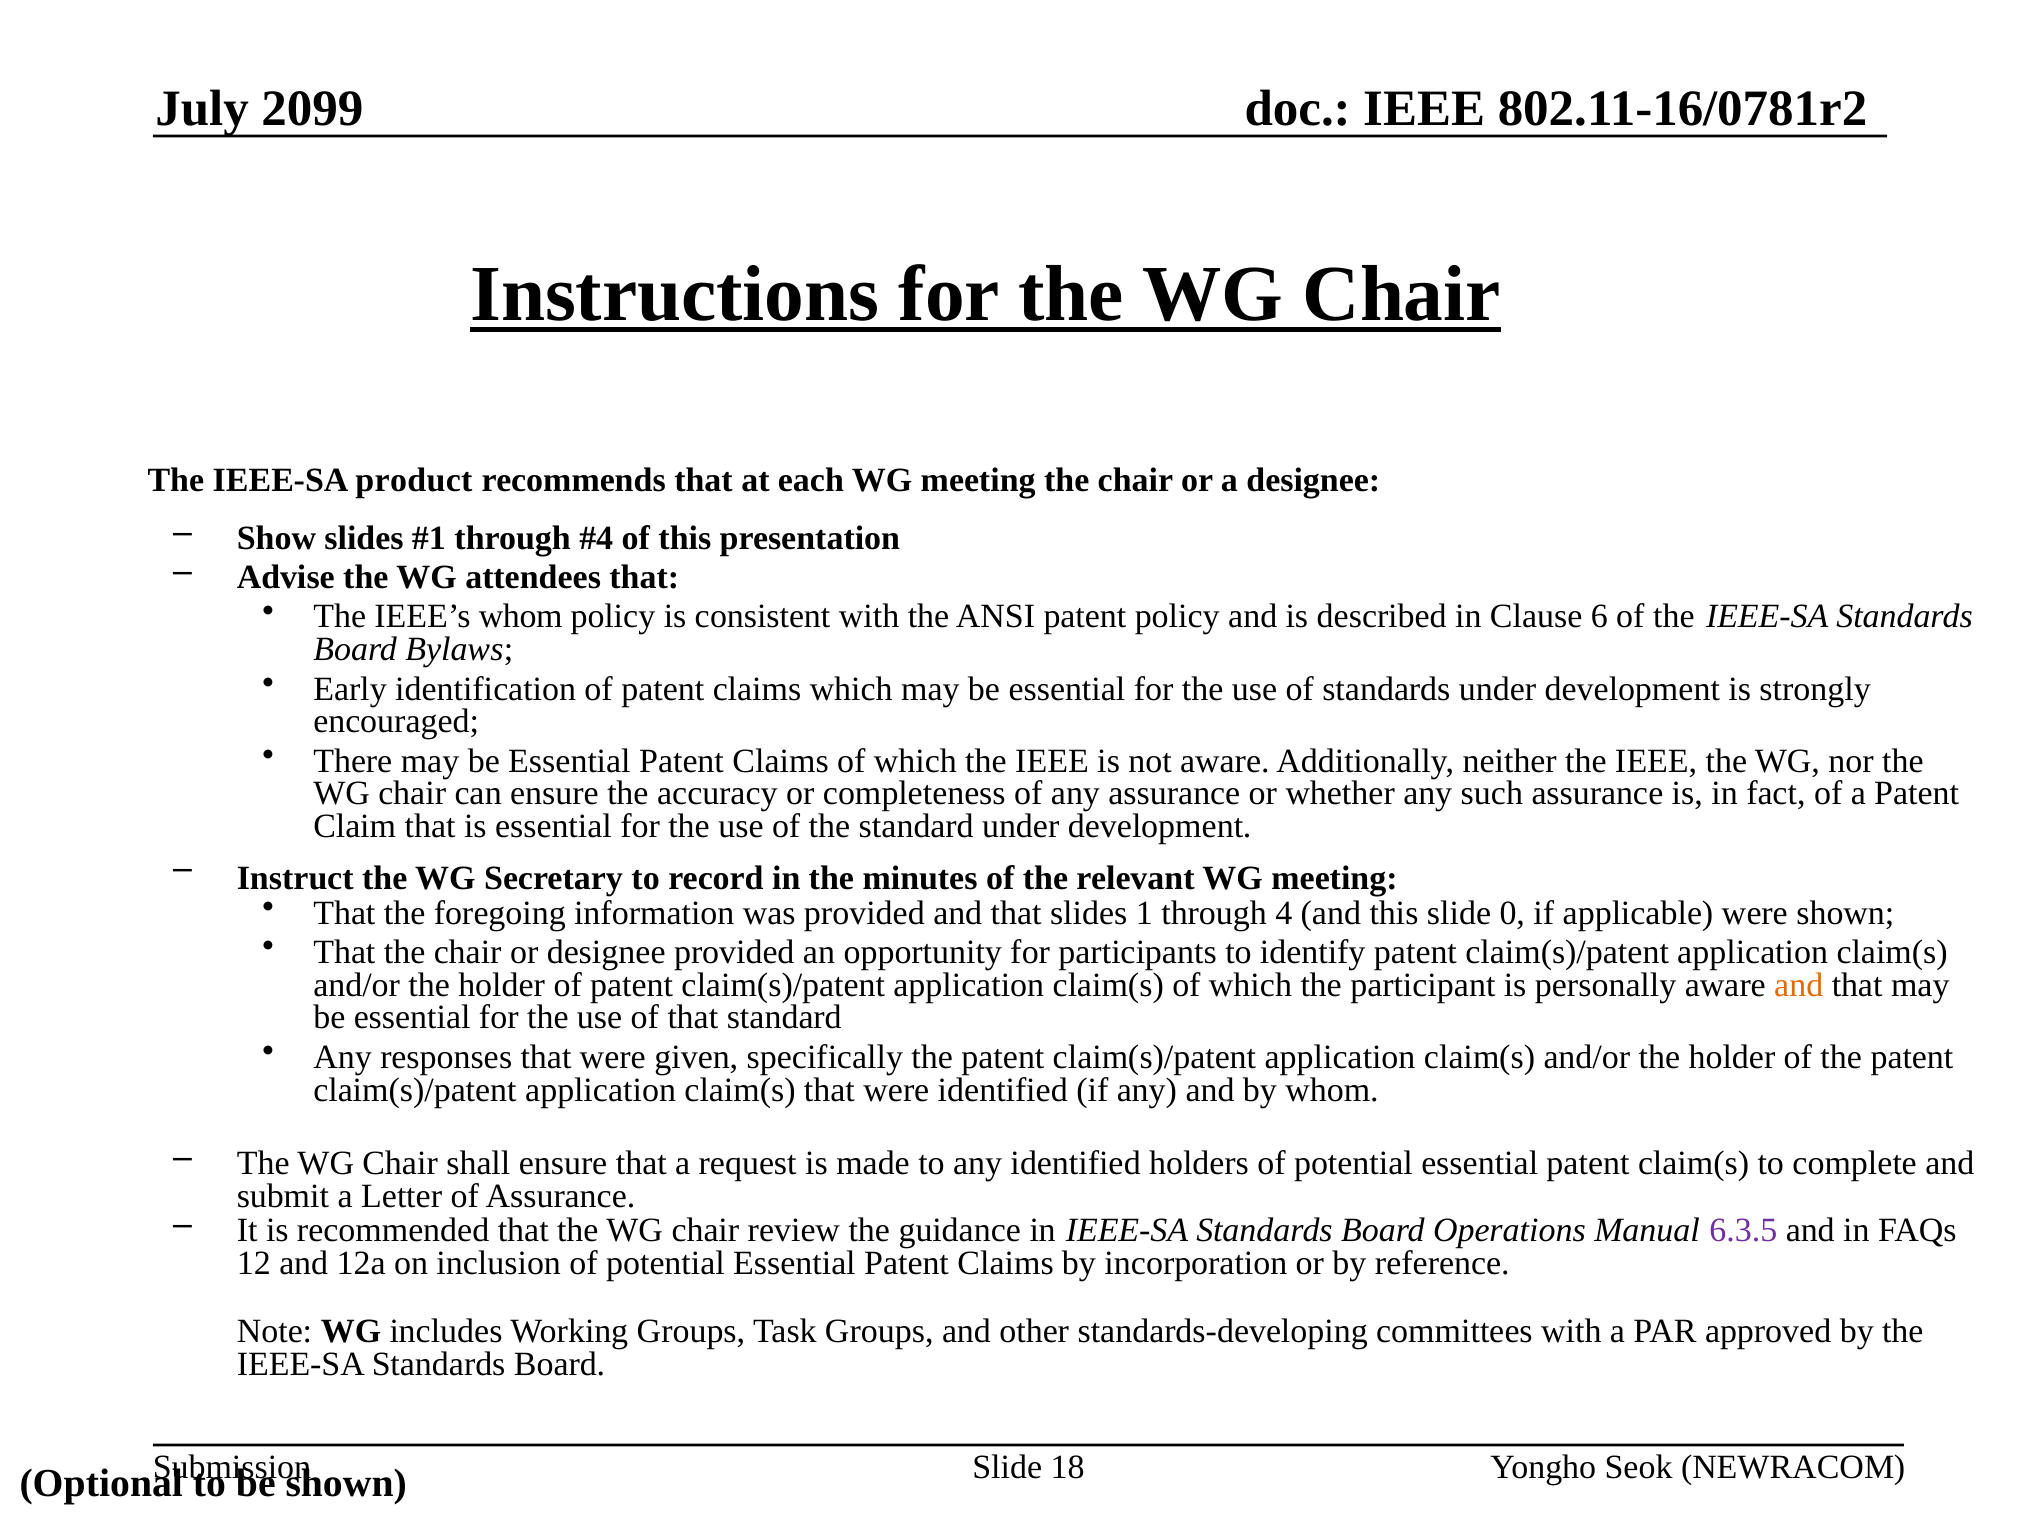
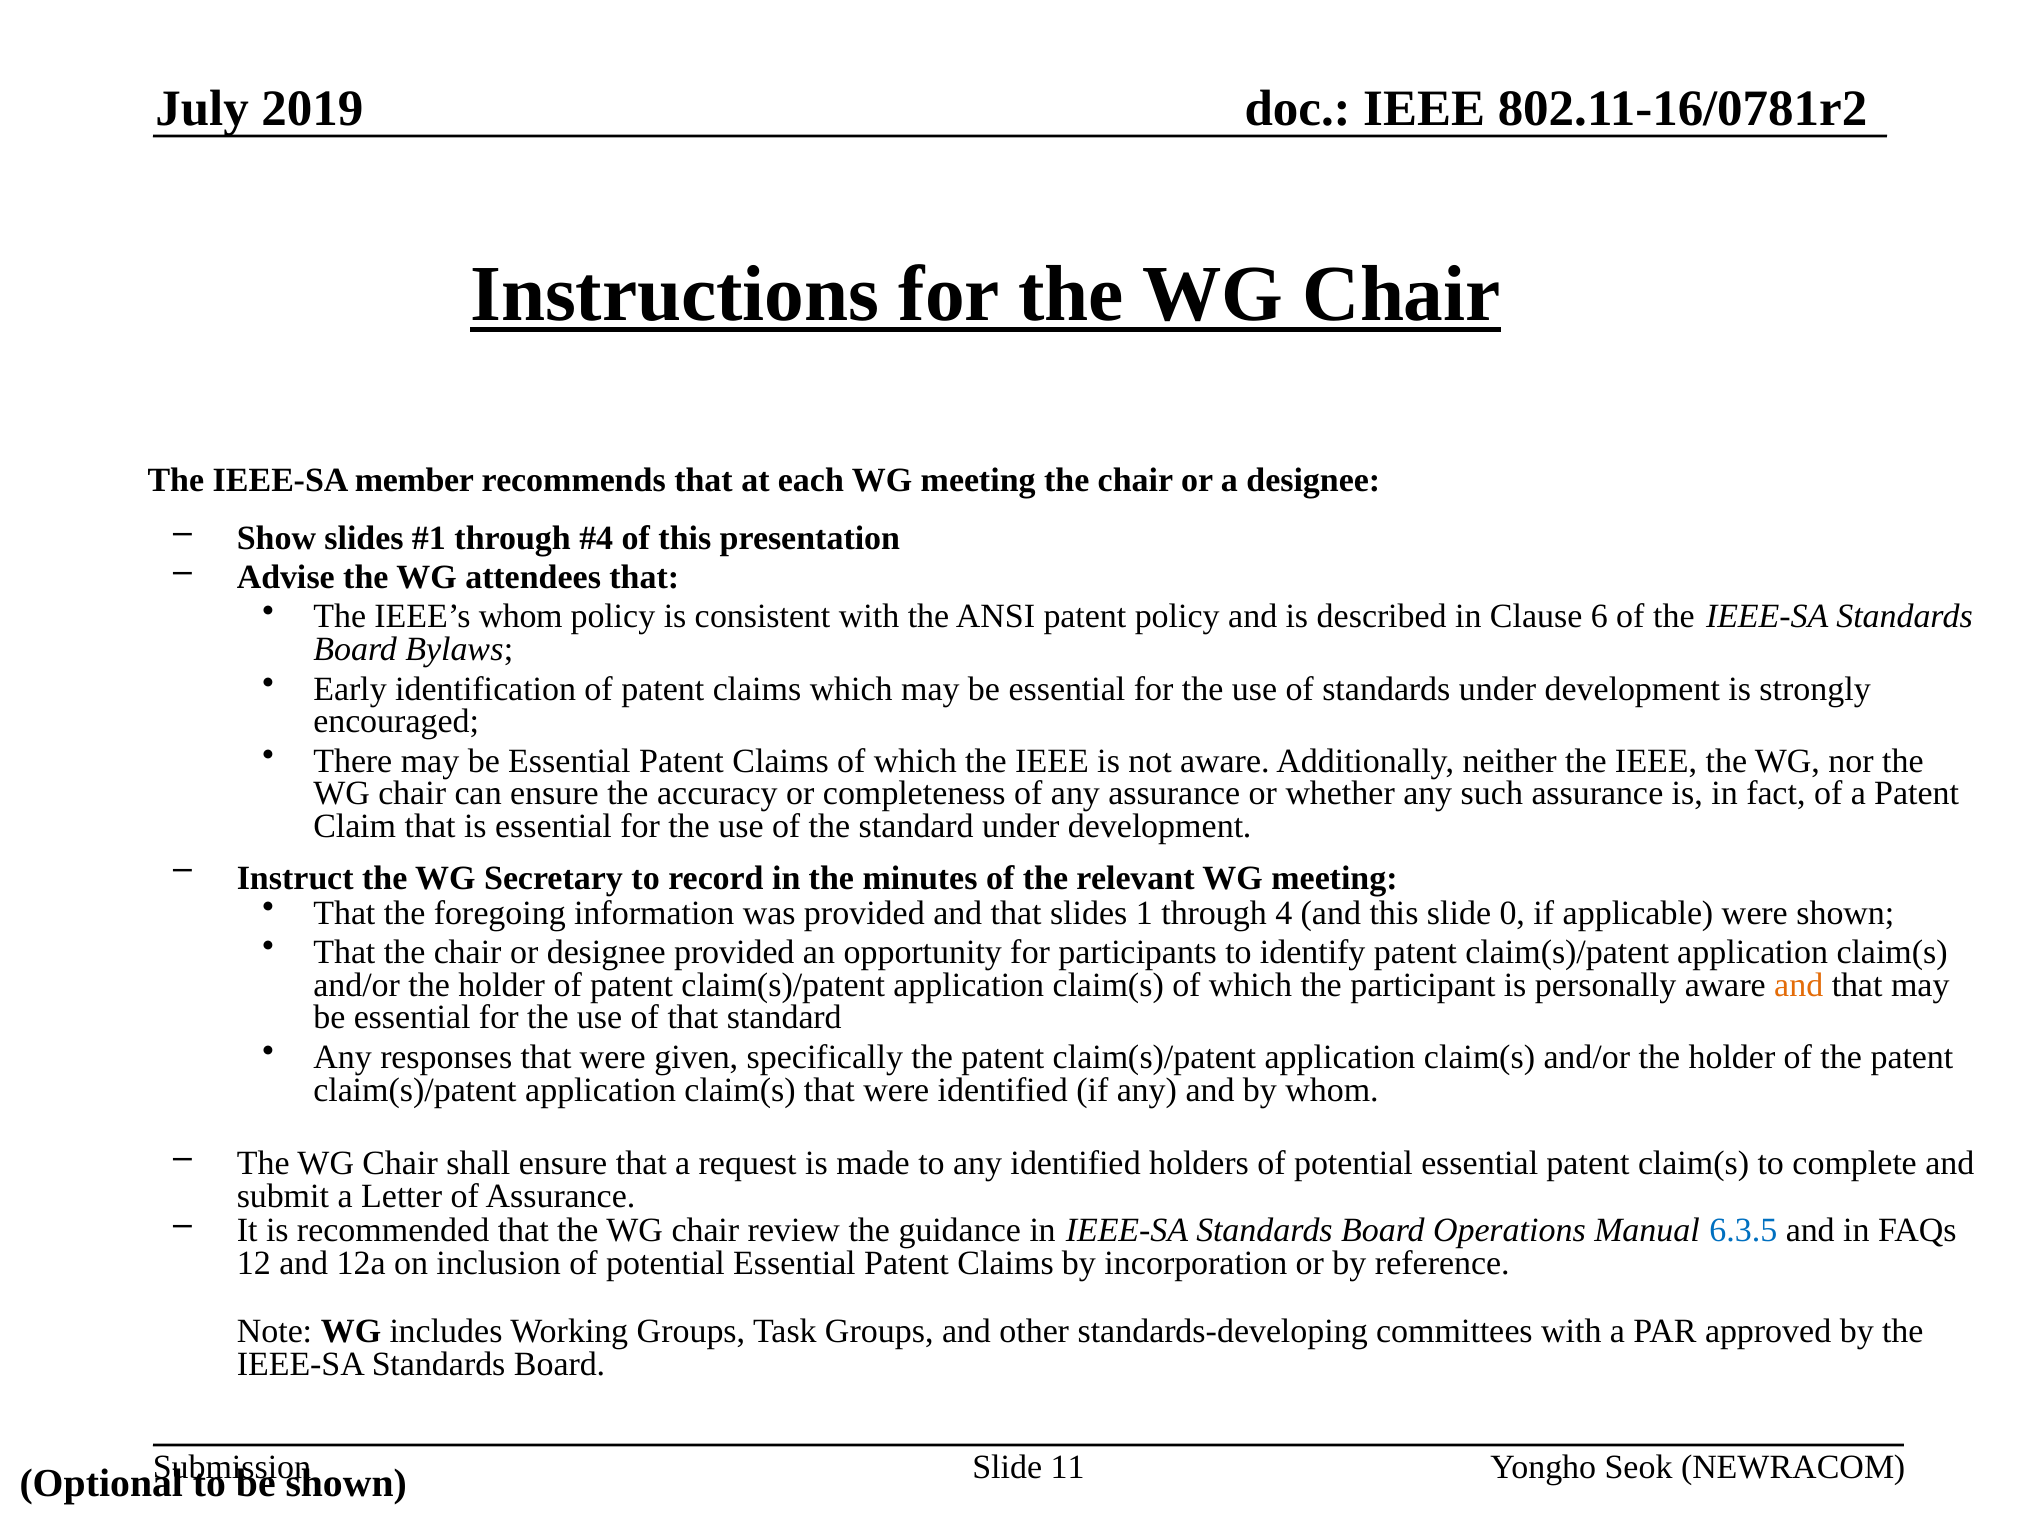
2099: 2099 -> 2019 (312, 109)
product: product -> member (414, 480)
6.3.5 colour: purple -> blue (1743, 1230)
18: 18 -> 11 (1068, 1467)
